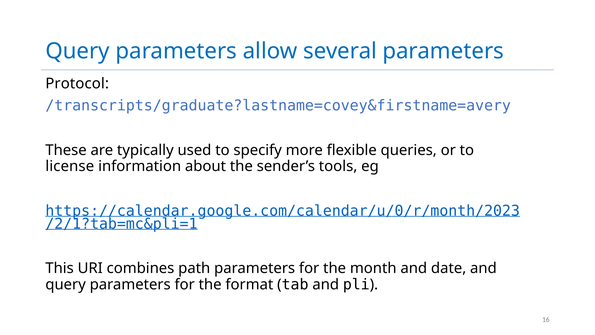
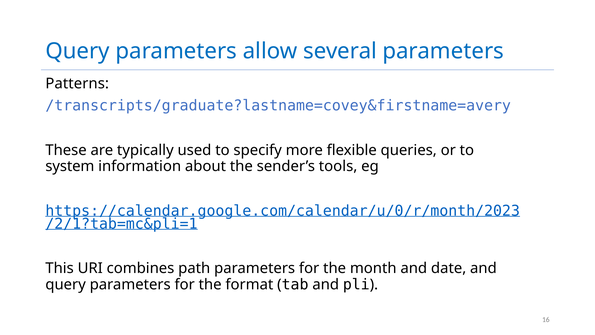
Protocol: Protocol -> Patterns (77, 83)
license: license -> system (70, 166)
